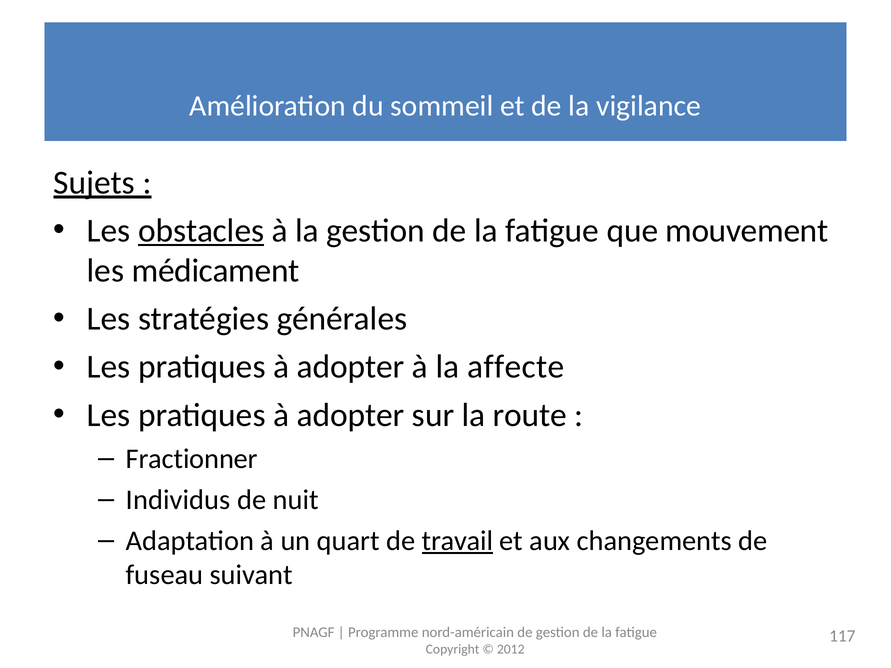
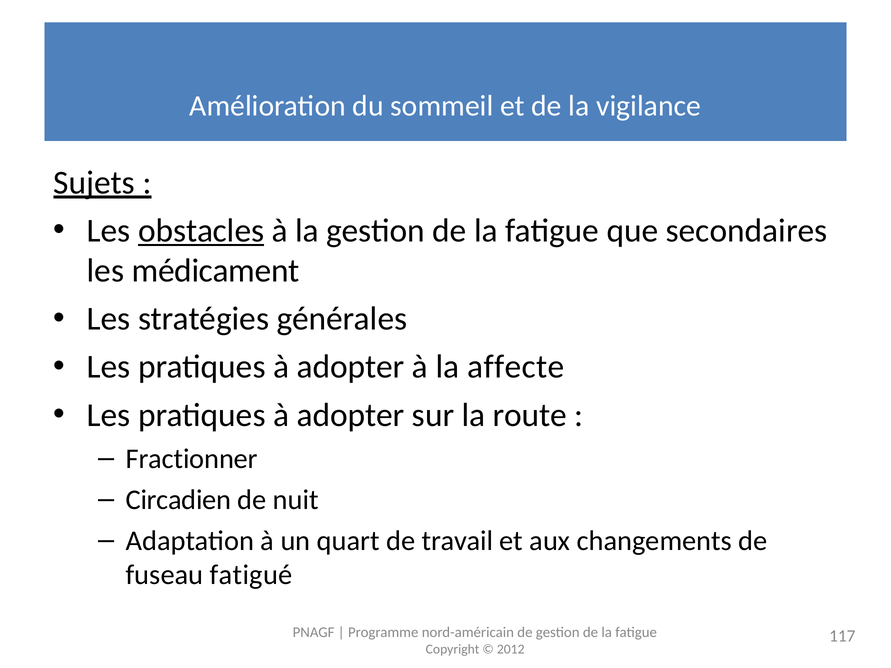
mouvement: mouvement -> secondaires (747, 231)
Individus: Individus -> Circadien (178, 500)
travail underline: present -> none (457, 541)
suivant: suivant -> fatigué (251, 575)
